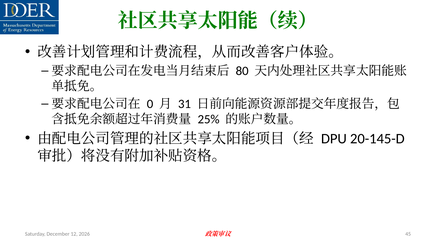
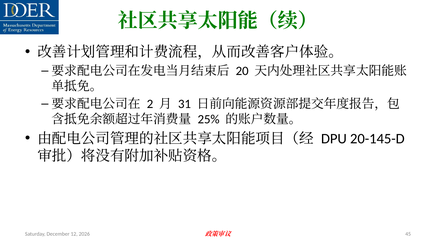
80: 80 -> 20 (242, 71)
0: 0 -> 2 (150, 104)
